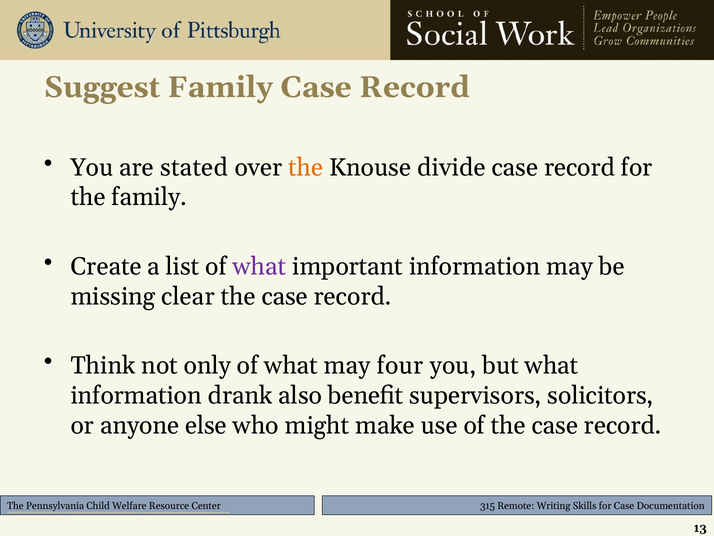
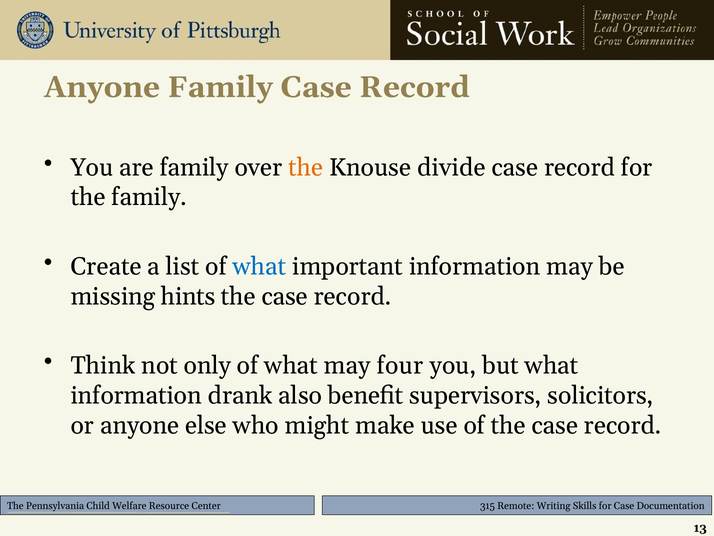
Suggest: Suggest -> Anyone (102, 87)
are stated: stated -> family (194, 167)
what colour: purple -> blue (260, 266)
clear: clear -> hints (188, 296)
